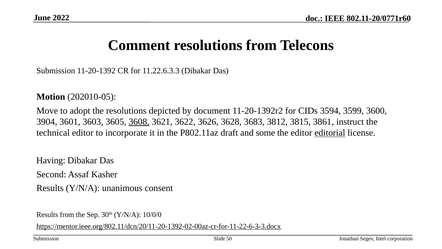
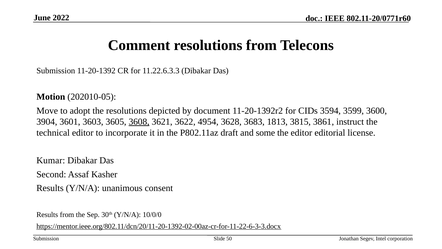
3626: 3626 -> 4954 (208, 122)
3812: 3812 -> 1813 (277, 122)
editorial underline: present -> none (330, 133)
Having: Having -> Kumar (51, 160)
